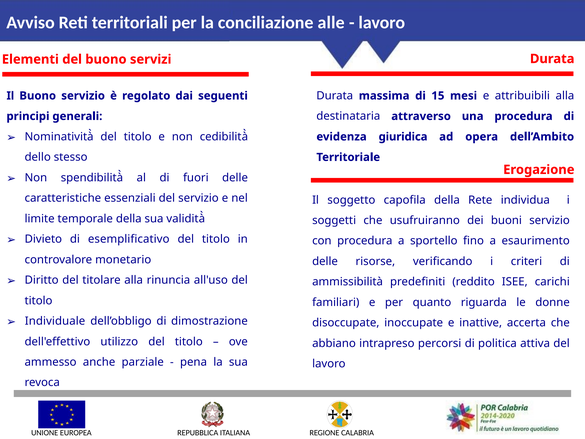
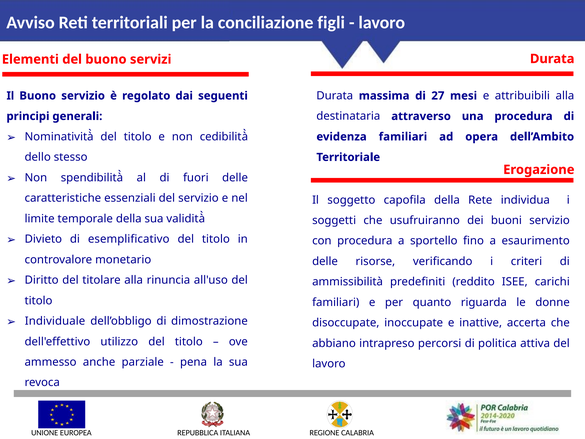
alle: alle -> figli (331, 22)
15: 15 -> 27 (438, 96)
evidenza giuridica: giuridica -> familiari (403, 137)
